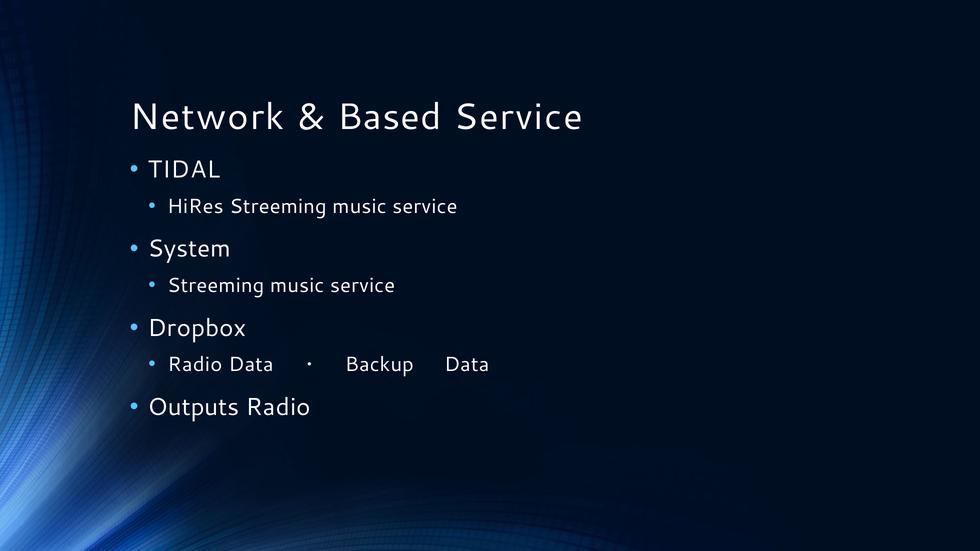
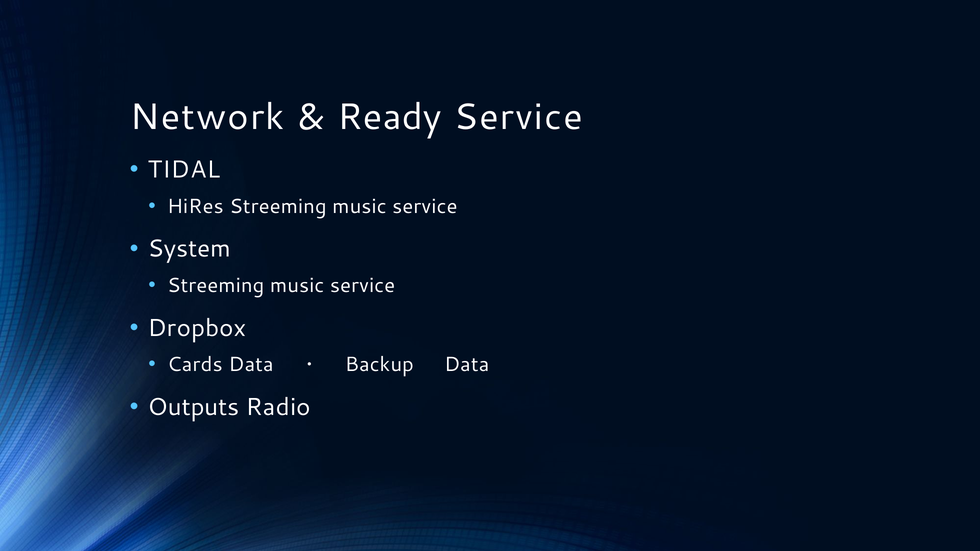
Based: Based -> Ready (390, 117)
Radio: Radio -> Cards (195, 365)
